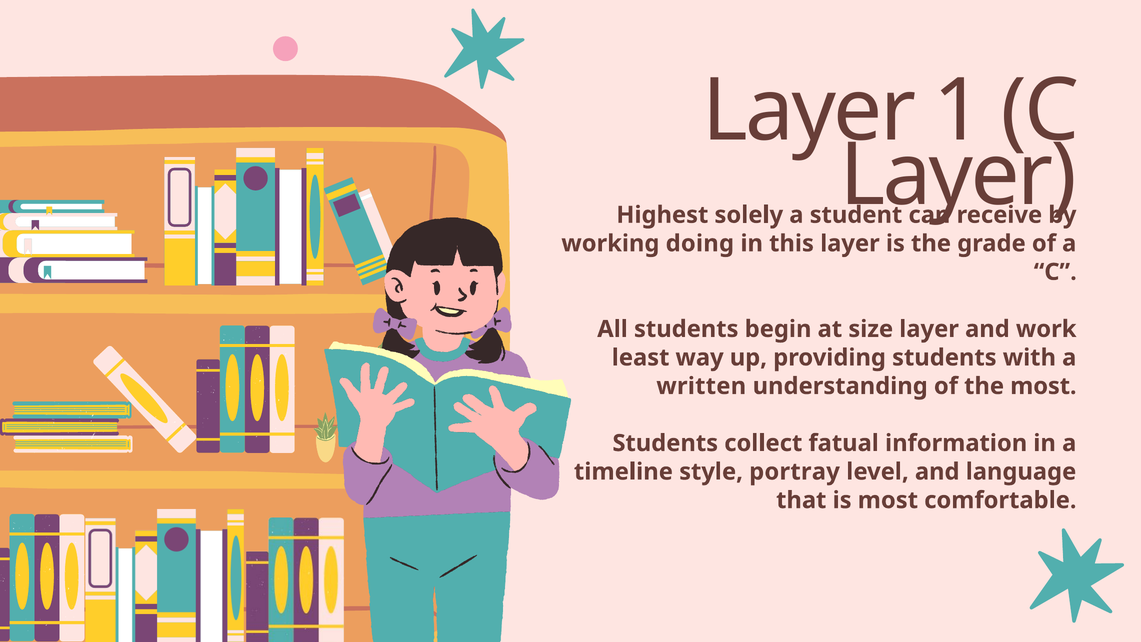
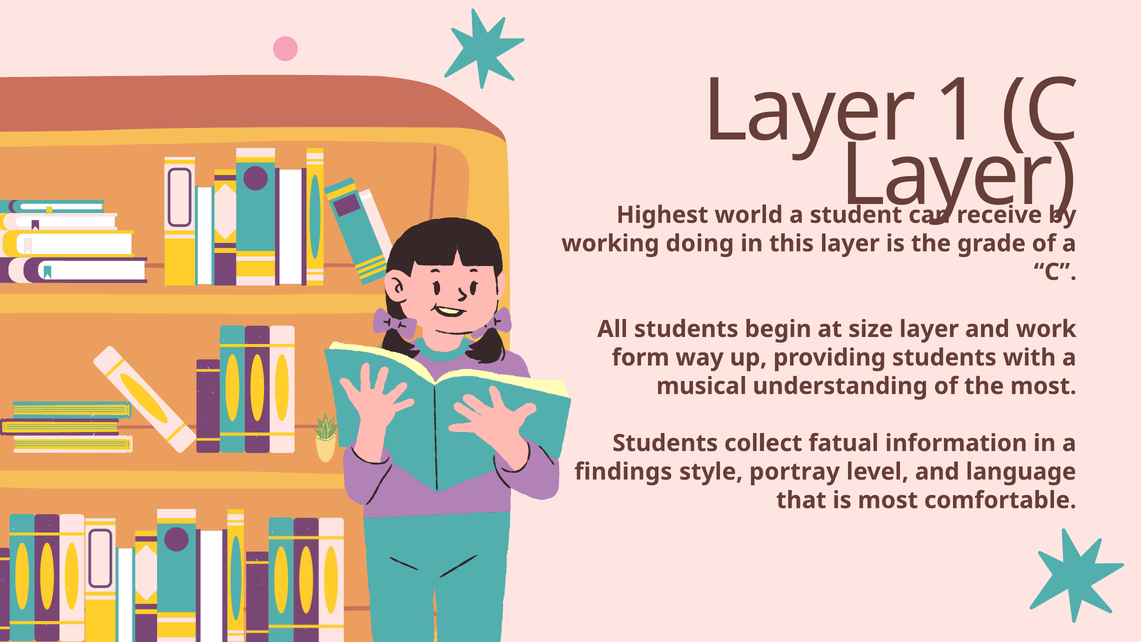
solely: solely -> world (749, 215)
least: least -> form (641, 358)
written: written -> musical (701, 386)
timeline: timeline -> findings (623, 472)
